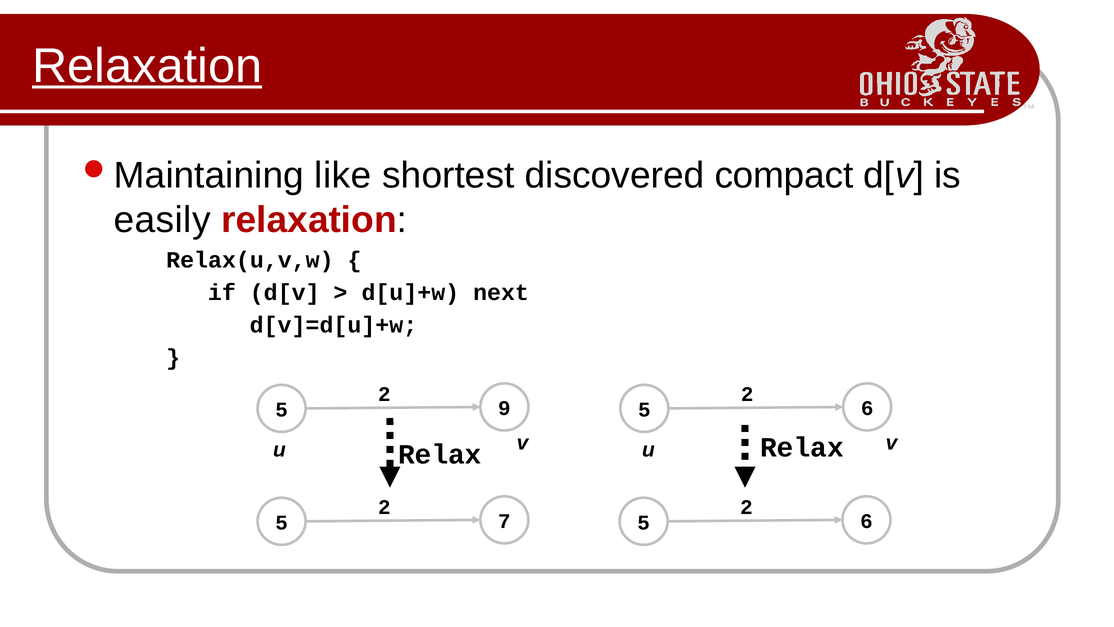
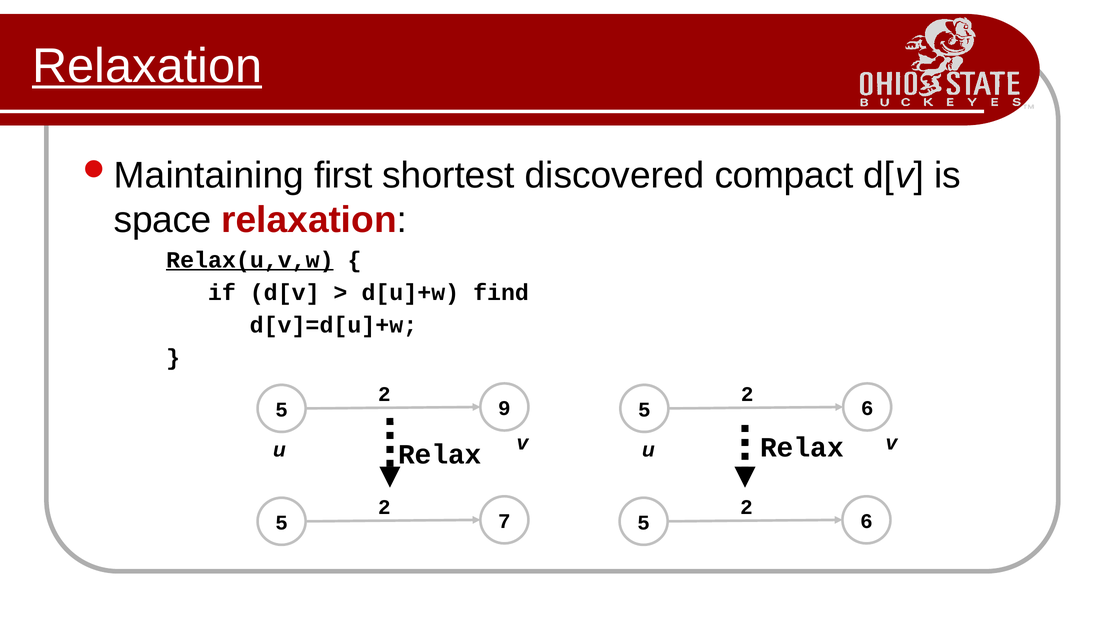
like: like -> first (343, 175)
easily: easily -> space (163, 220)
Relax(u,v,w underline: none -> present (250, 260)
next: next -> find (501, 292)
